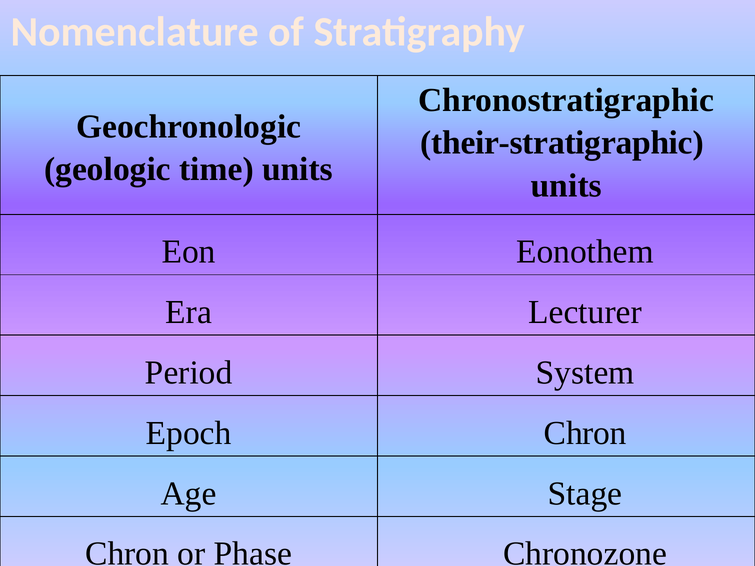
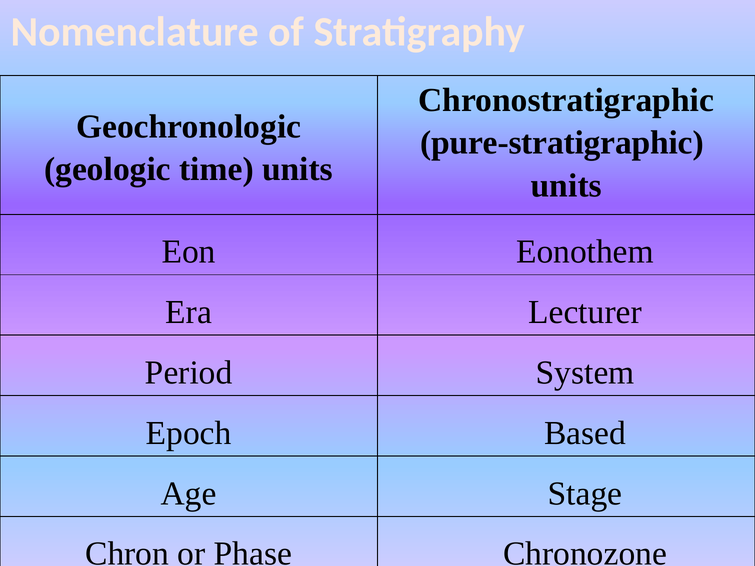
their-stratigraphic: their-stratigraphic -> pure-stratigraphic (562, 143)
Epoch Chron: Chron -> Based (585, 433)
